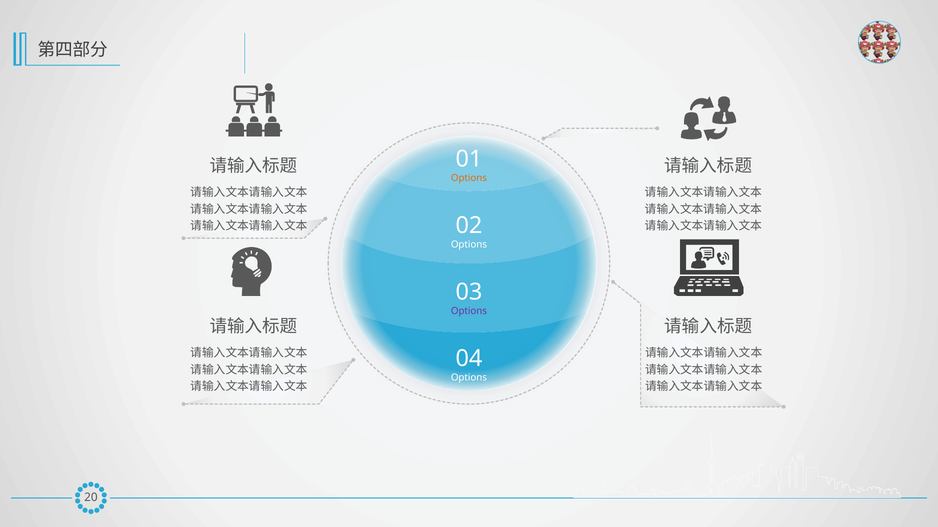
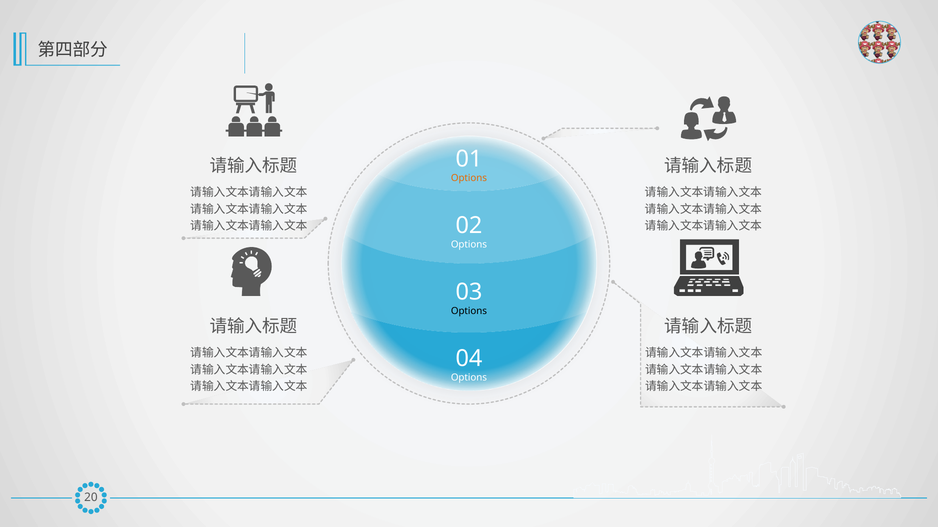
Options colour: purple -> black (469, 311)
